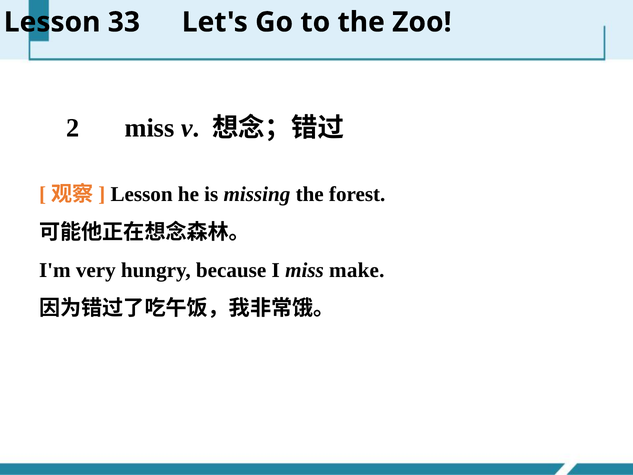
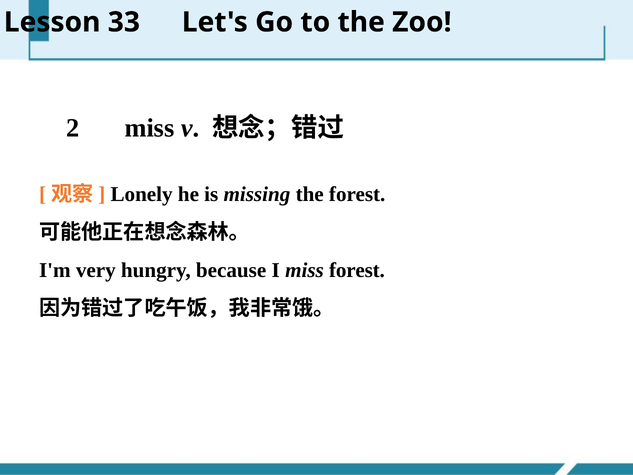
Lesson: Lesson -> Lonely (142, 194)
miss make: make -> forest (357, 270)
